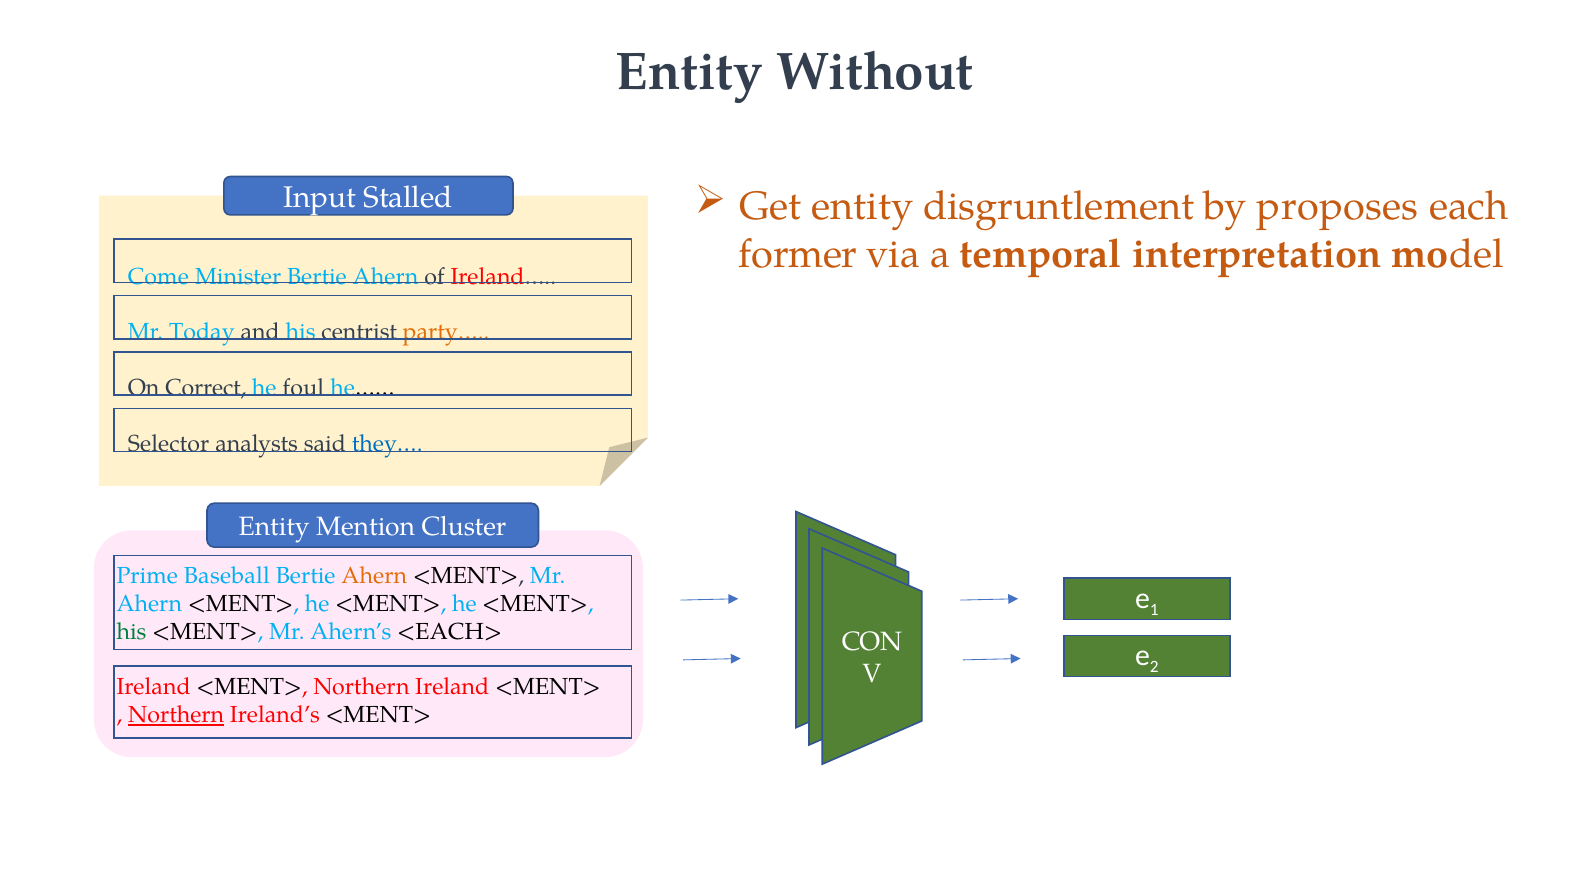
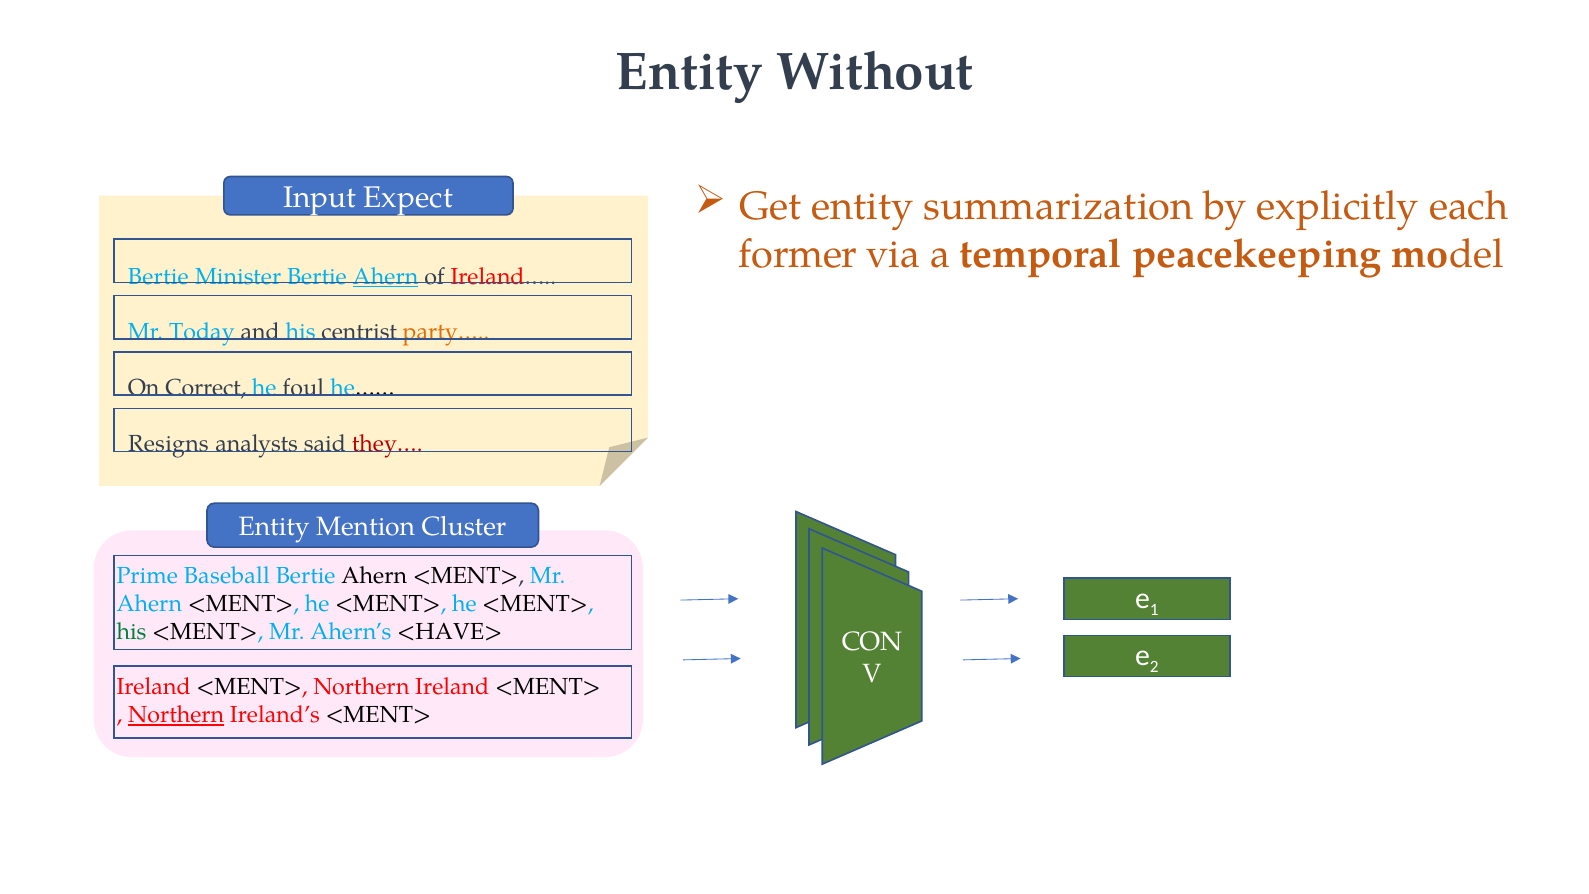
disgruntlement: disgruntlement -> summarization (1058, 206)
proposes: proposes -> explicitly (1338, 206)
Stalled: Stalled -> Expect (408, 198)
interpretation: interpretation -> peacekeeping (1257, 254)
Come: Come -> Bertie (158, 276)
Ahern underline: none -> present (386, 276)
Selector: Selector -> Resigns (168, 443)
they… colour: blue -> red (387, 443)
Ahern colour: orange -> black (374, 576)
<EACH>: <EACH> -> <HAVE> (450, 631)
